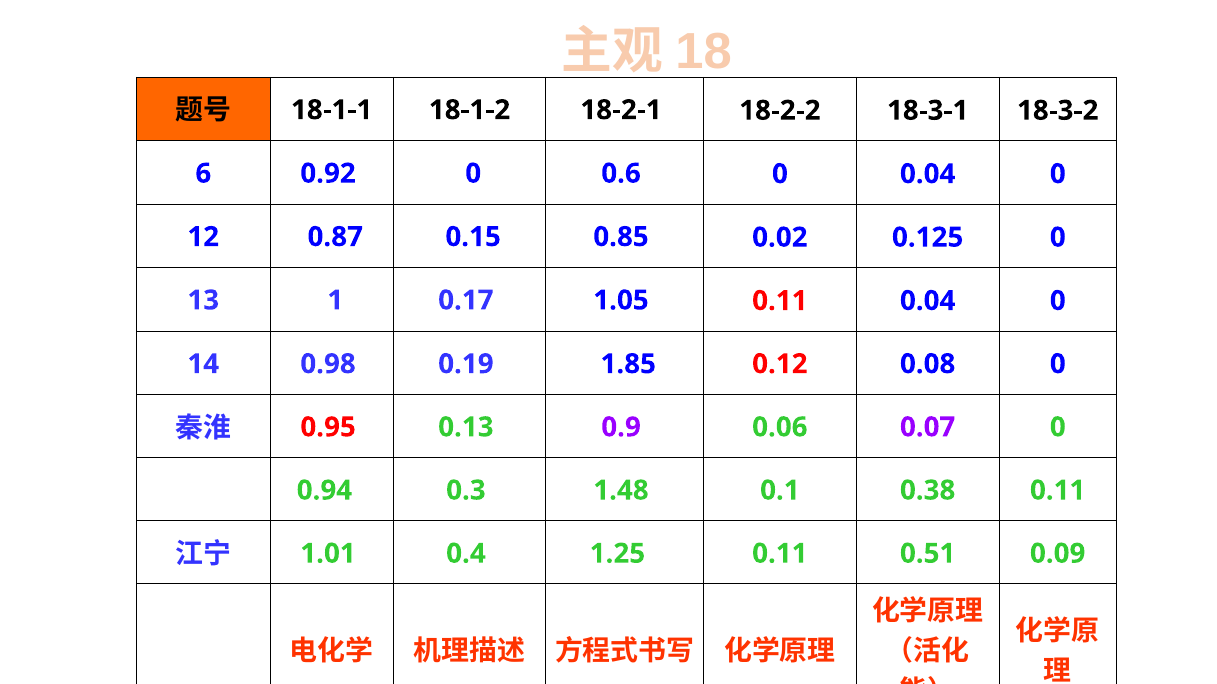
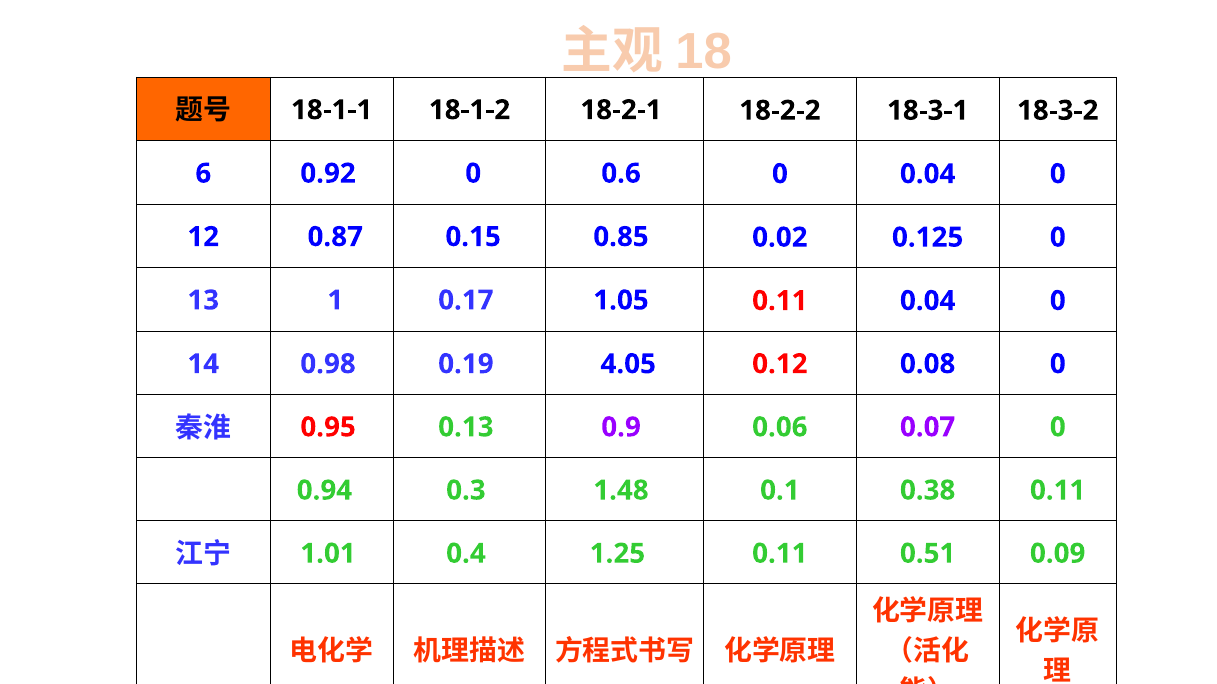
1.85: 1.85 -> 4.05 (628, 364)
